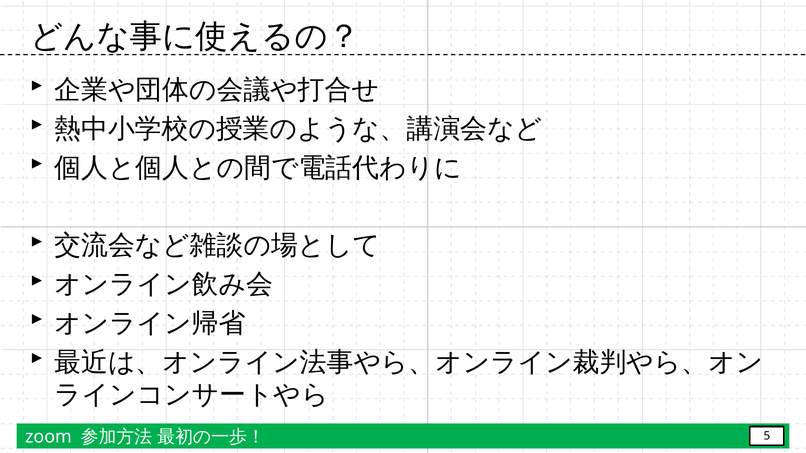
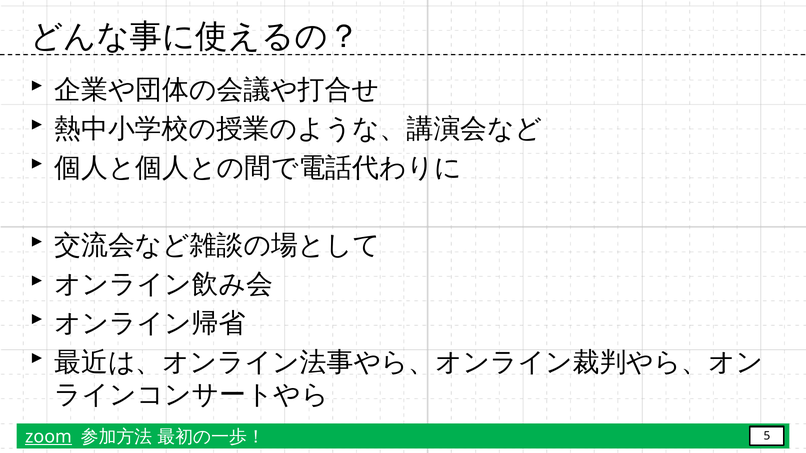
zoom underline: none -> present (48, 437)
